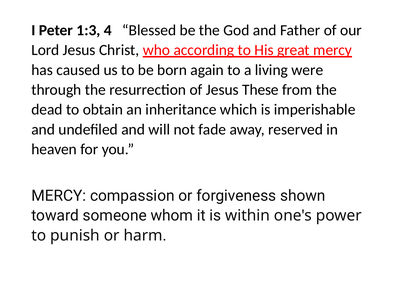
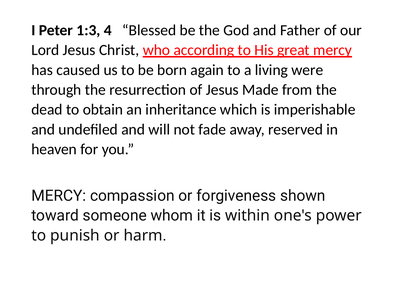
These: These -> Made (260, 90)
